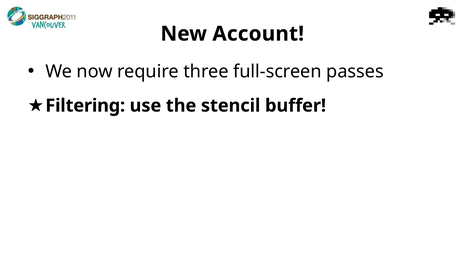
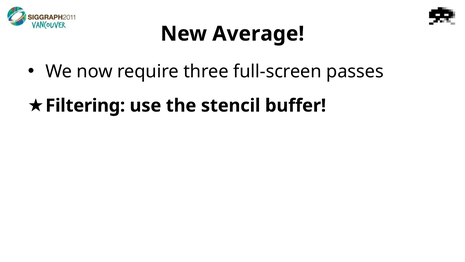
Account: Account -> Average (258, 34)
